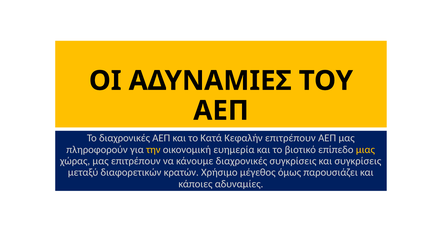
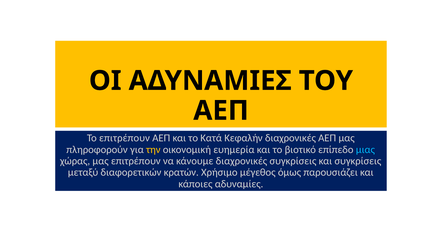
Το διαχρονικές: διαχρονικές -> επιτρέπουν (124, 138)
Κεφαλήν επιτρέπουν: επιτρέπουν -> διαχρονικές (290, 138)
μιας colour: yellow -> light blue (365, 149)
